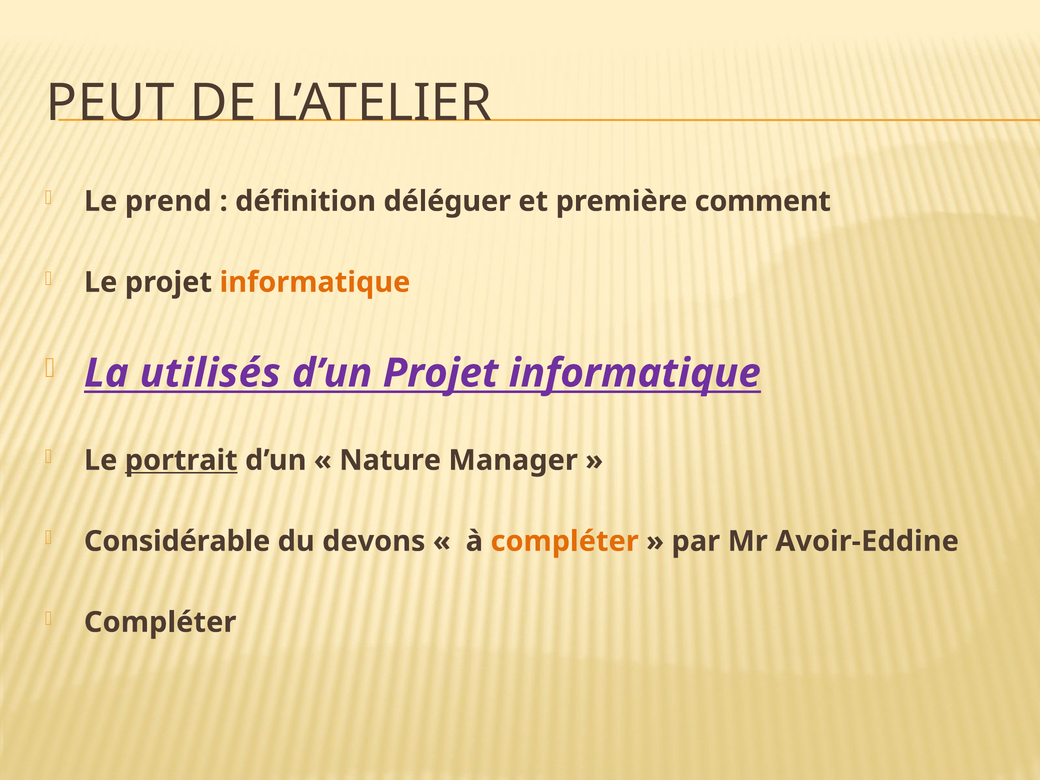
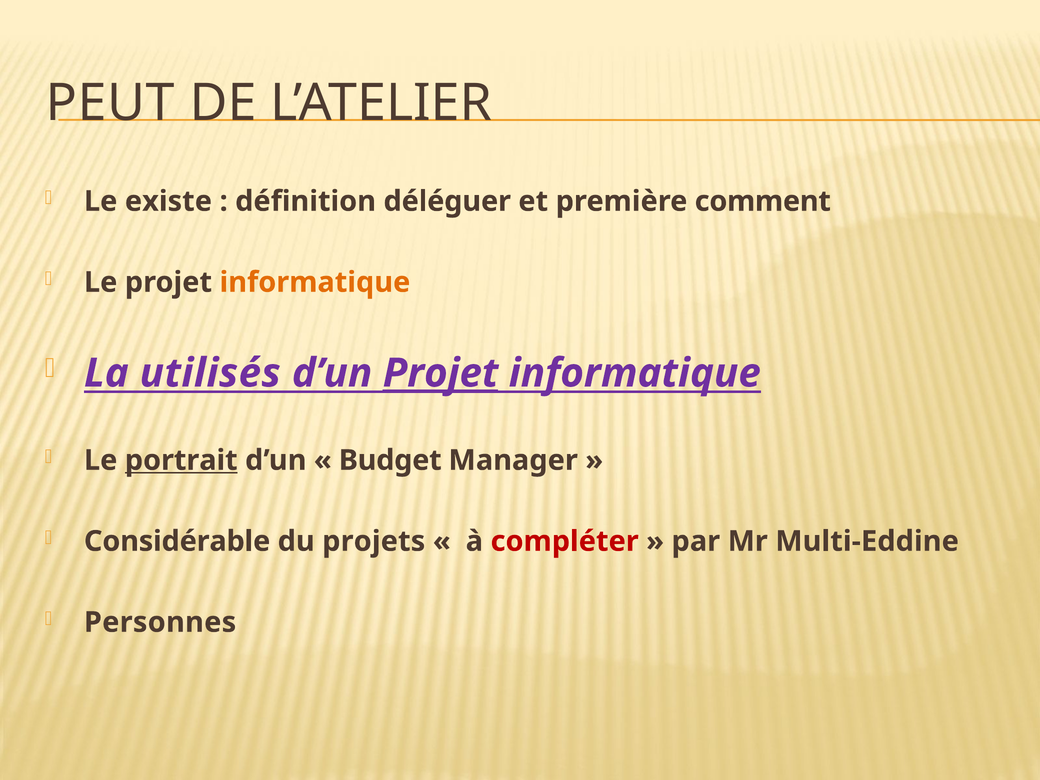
prend: prend -> existe (168, 201)
Projet underline: none -> present (441, 373)
Nature: Nature -> Budget (390, 460)
devons: devons -> projets (374, 541)
compléter colour: orange -> red (565, 541)
Avoir-Eddine: Avoir-Eddine -> Multi-Eddine (867, 541)
Compléter: Compléter -> Personnes (160, 622)
